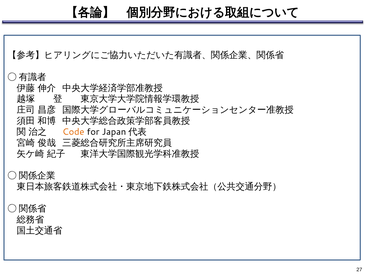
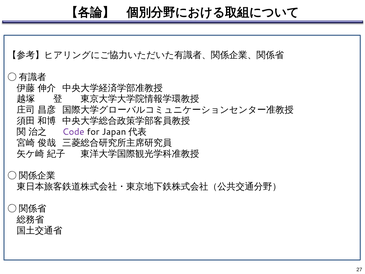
Code colour: orange -> purple (73, 132)
